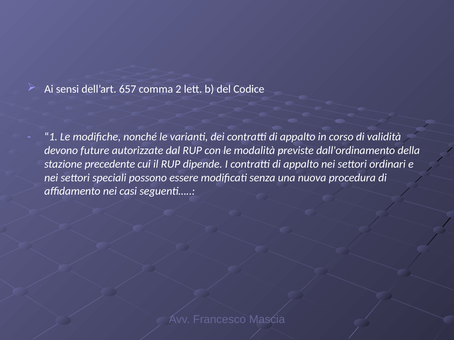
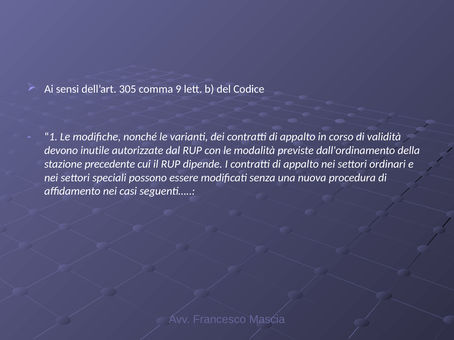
657: 657 -> 305 (128, 89)
2: 2 -> 9 (178, 89)
future: future -> inutile (95, 151)
